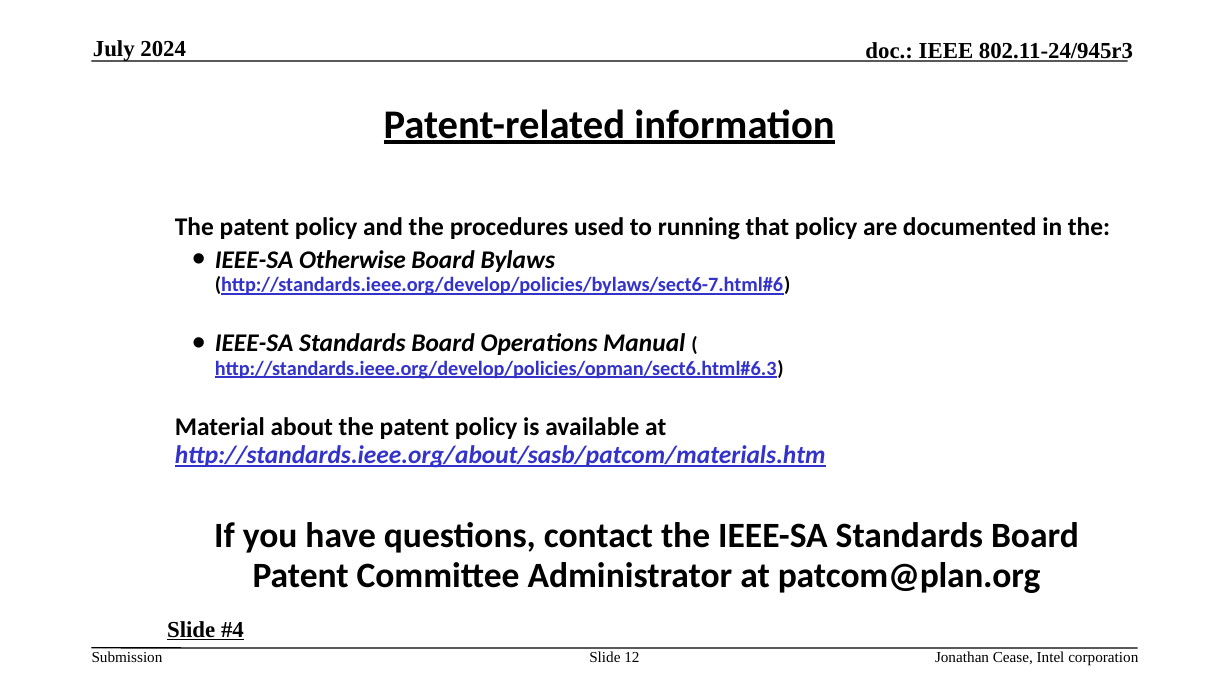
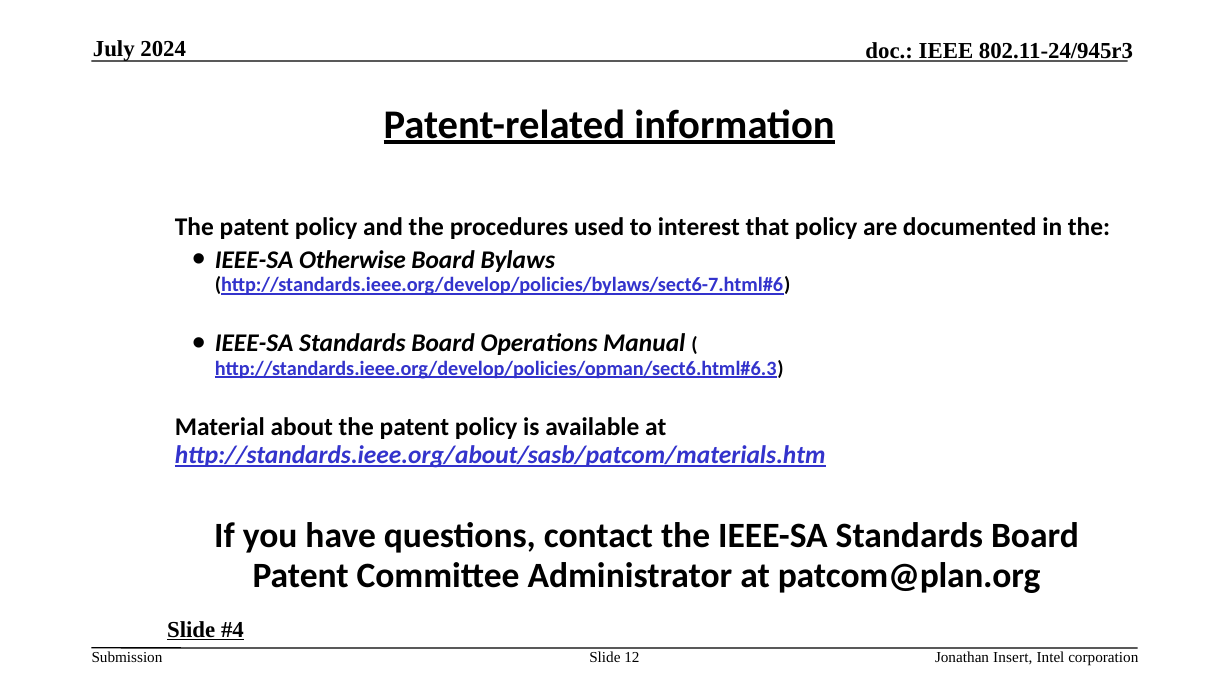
running: running -> interest (699, 227)
Cease: Cease -> Insert (1013, 658)
